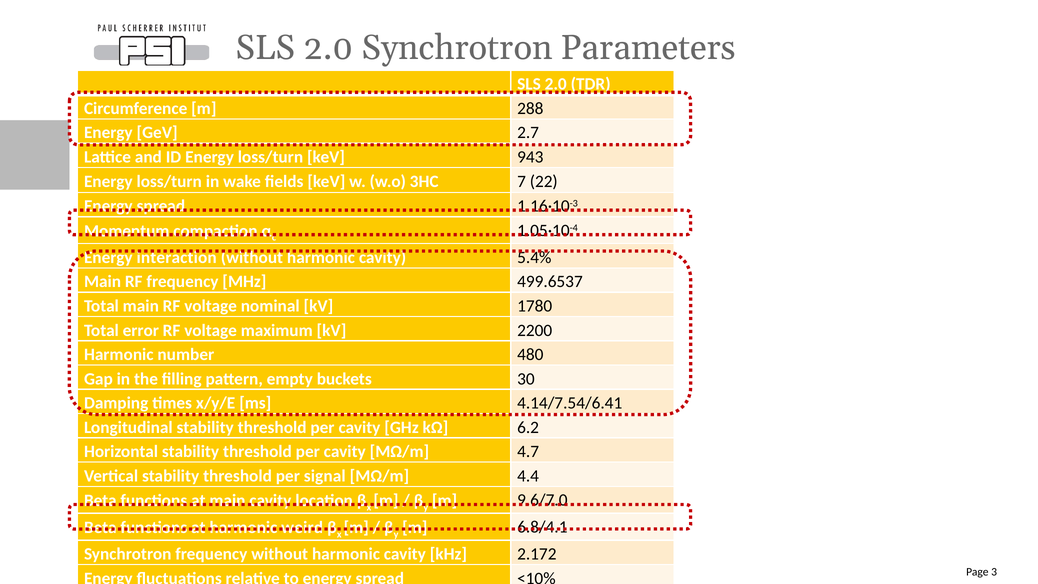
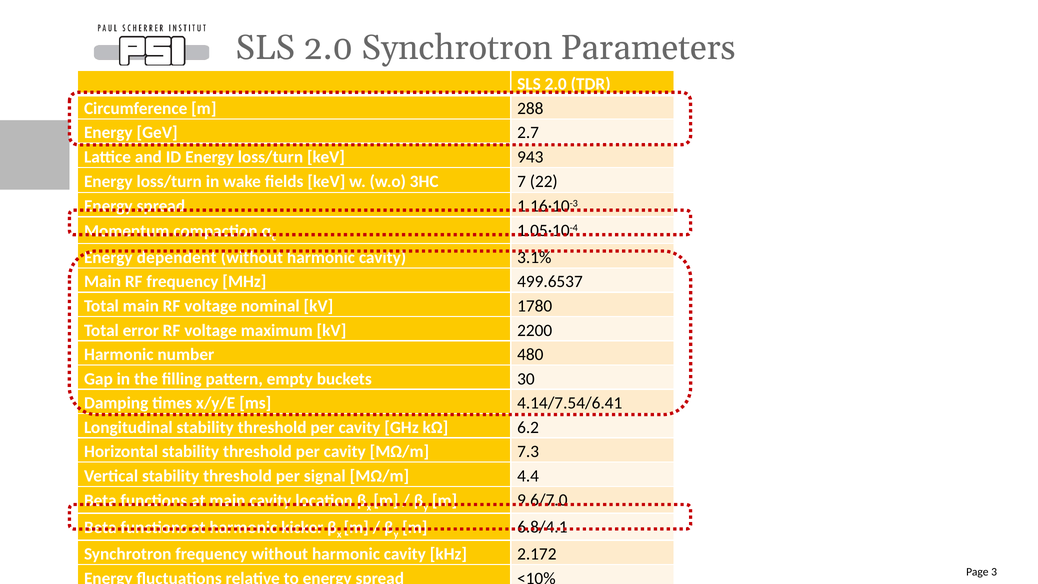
interaction: interaction -> dependent (177, 257)
5.4%: 5.4% -> 3.1% (534, 257)
4.7: 4.7 -> 7.3 (528, 452)
weird: weird -> kicker (302, 527)
